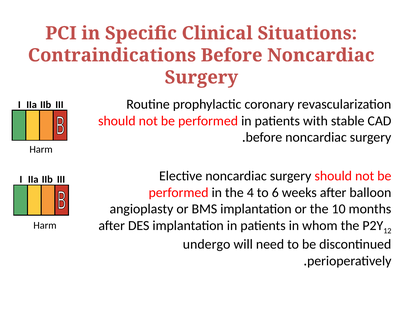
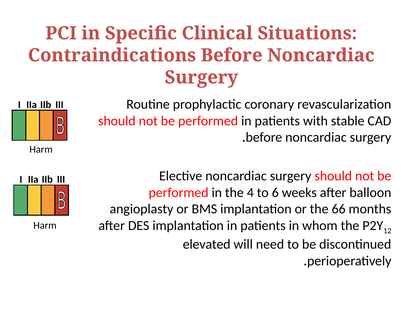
10: 10 -> 66 (339, 209)
undergo: undergo -> elevated (207, 244)
